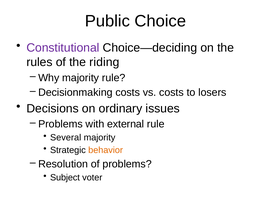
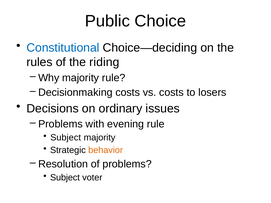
Constitutional colour: purple -> blue (63, 48)
external: external -> evening (126, 124)
Several: Several -> Subject (66, 138)
